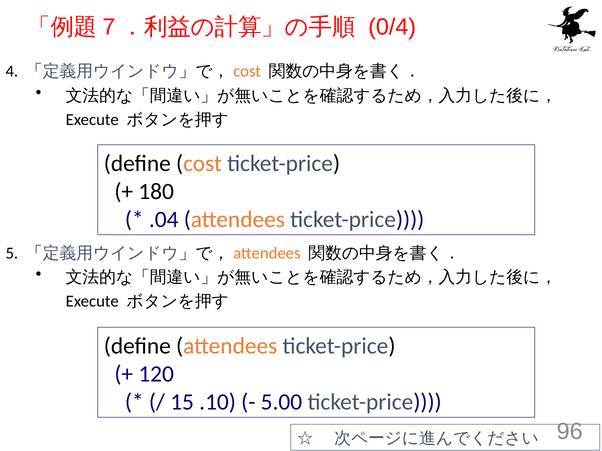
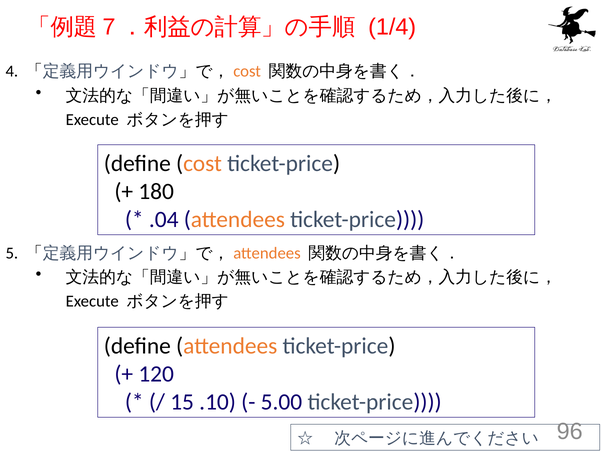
0/4: 0/4 -> 1/4 (392, 27)
